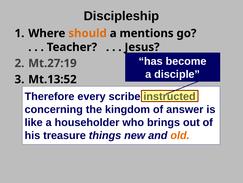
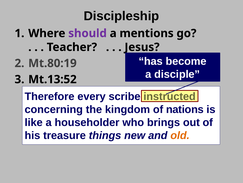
should colour: orange -> purple (88, 33)
Mt.27:19: Mt.27:19 -> Mt.80:19 (52, 63)
answer: answer -> nations (185, 109)
